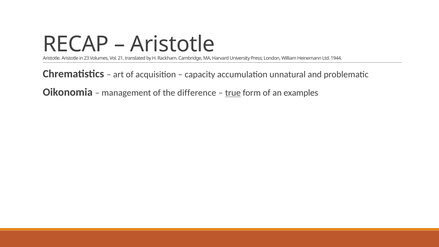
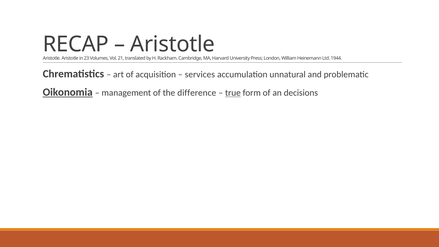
capacity: capacity -> services (200, 75)
Oikonomia underline: none -> present (68, 92)
examples: examples -> decisions (301, 93)
